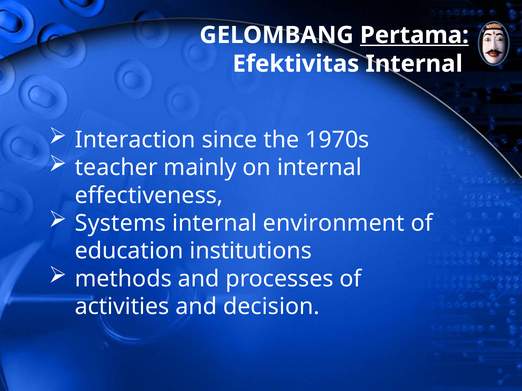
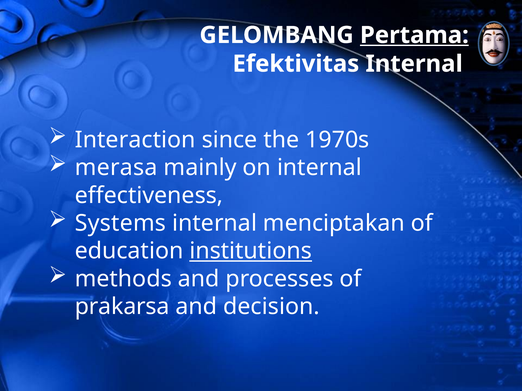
teacher: teacher -> merasa (116, 168)
environment: environment -> menciptakan (334, 223)
institutions underline: none -> present (251, 251)
activities: activities -> prakarsa (122, 307)
